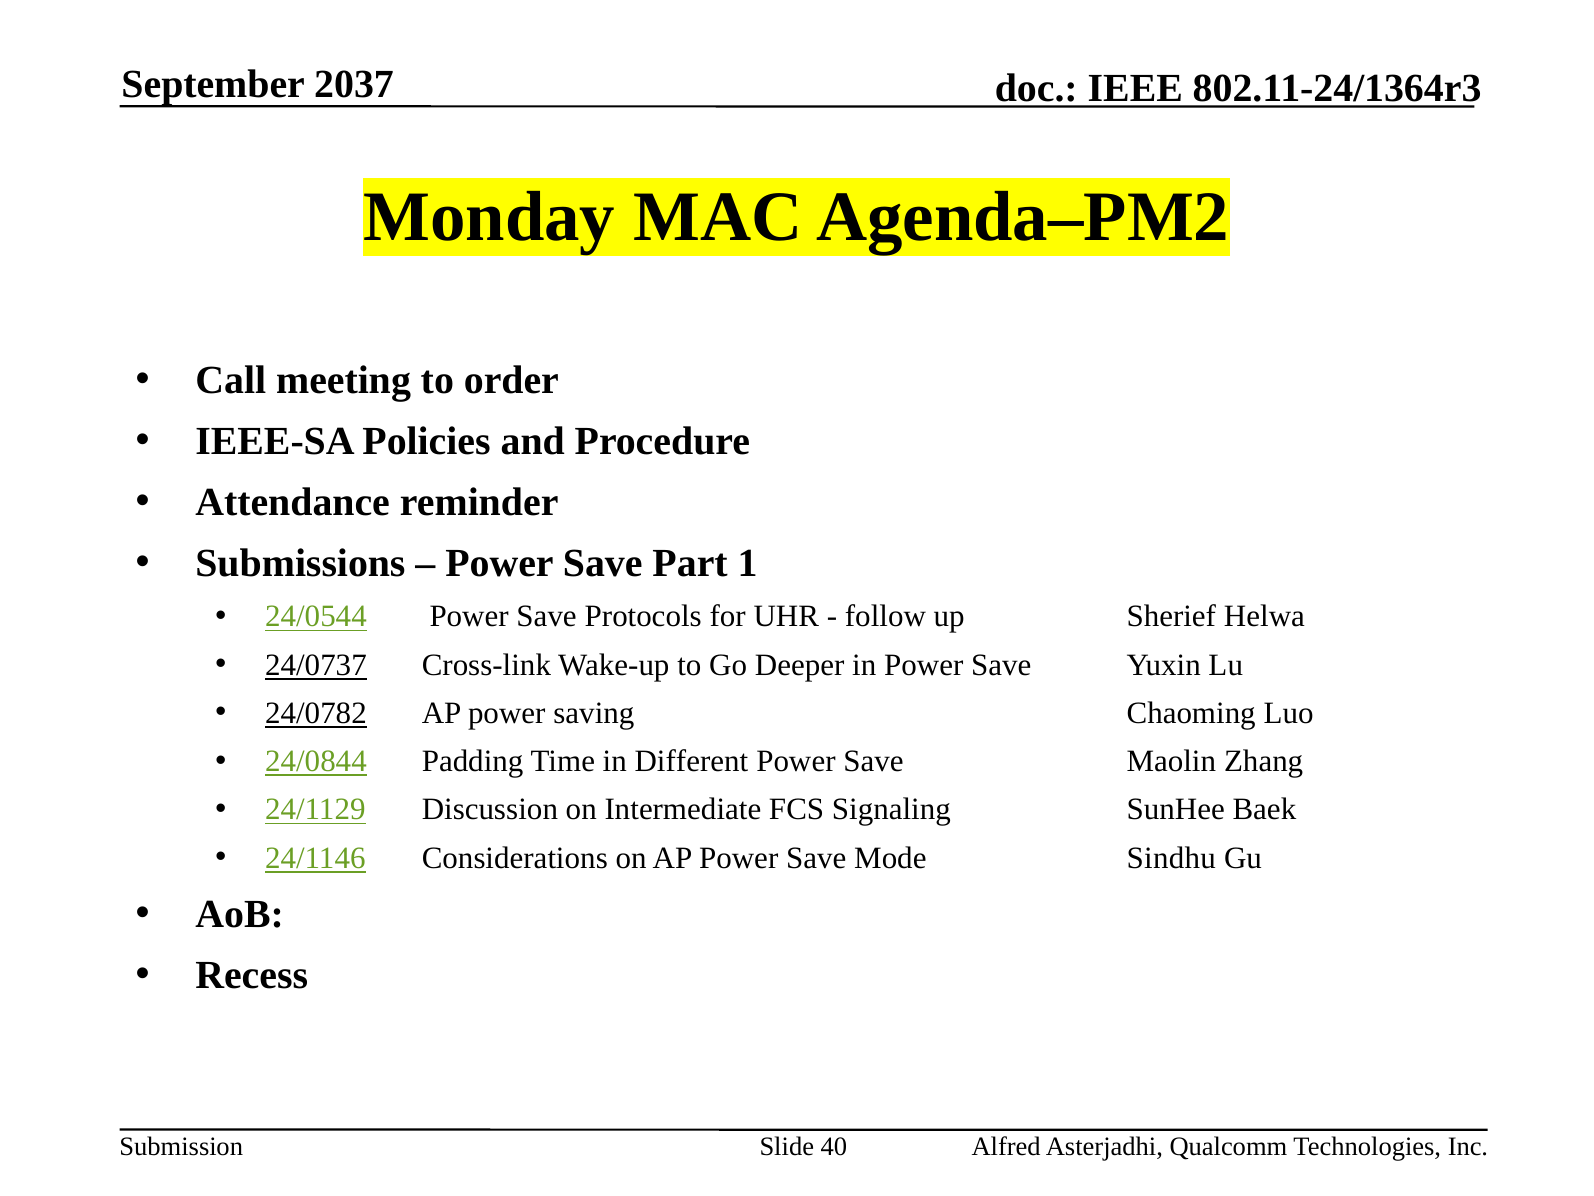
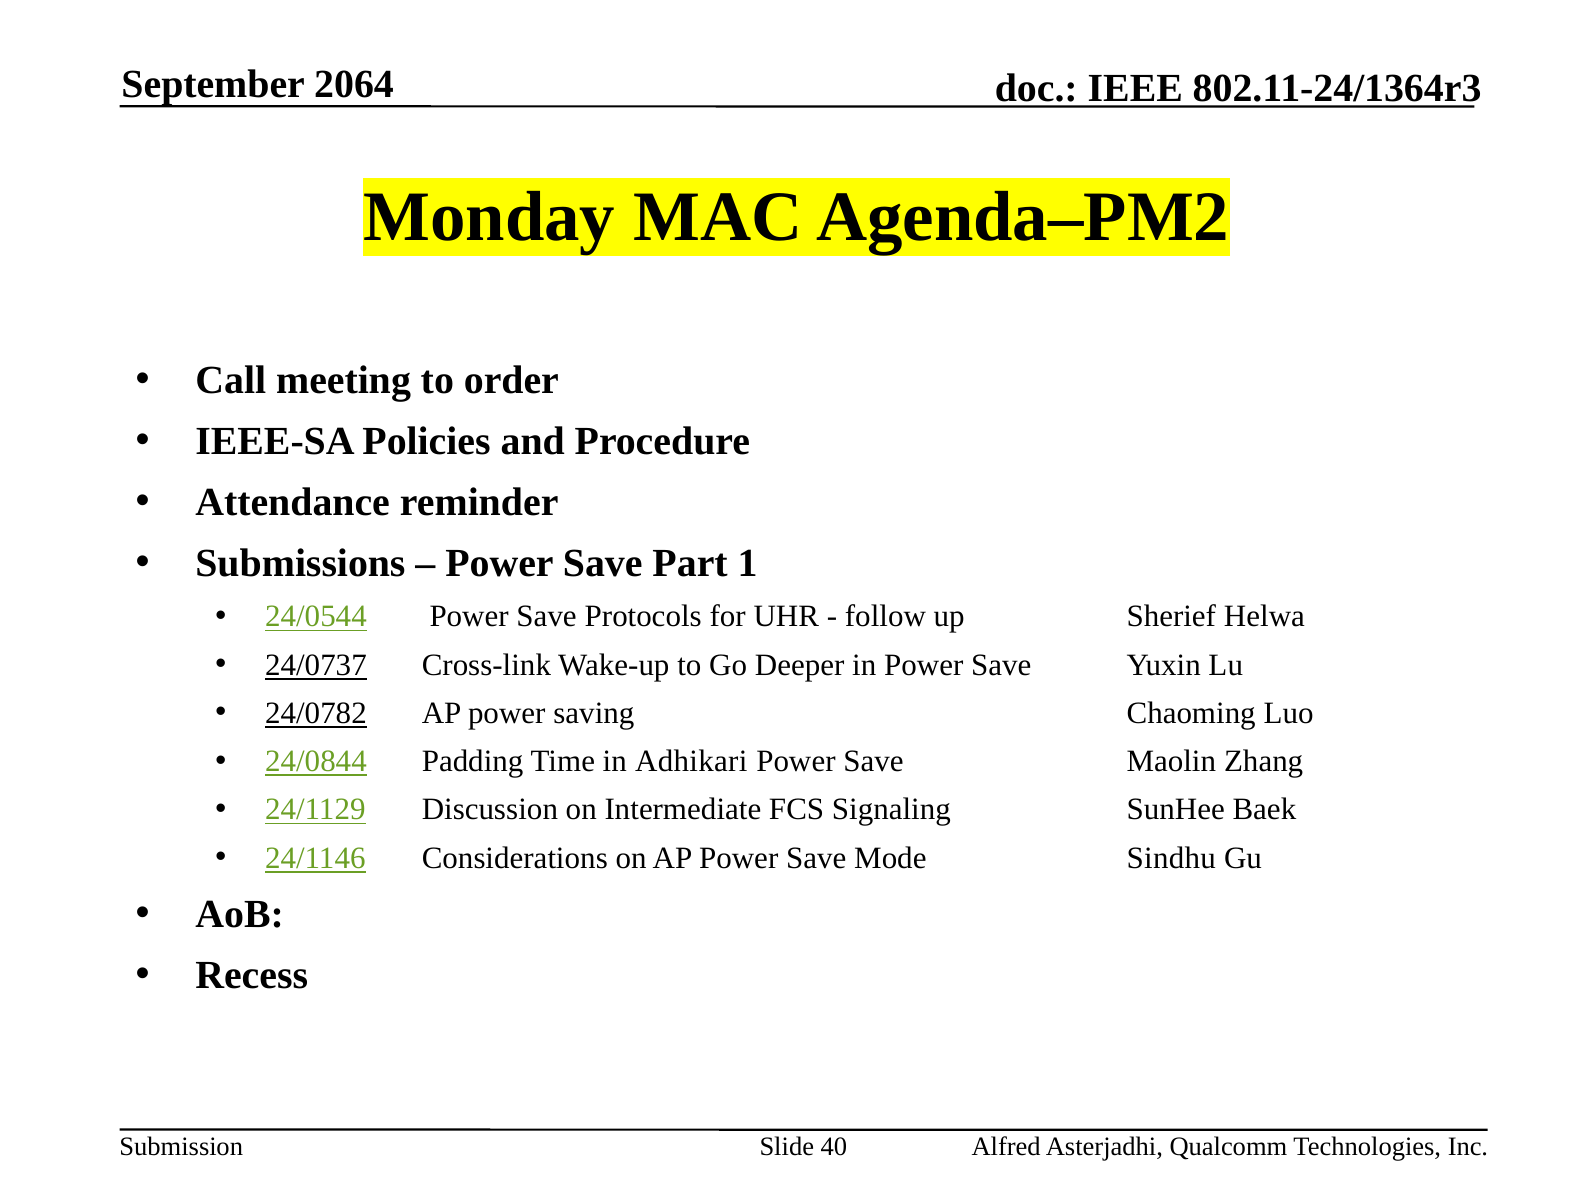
2037: 2037 -> 2064 (354, 84)
Different: Different -> Adhikari (691, 761)
